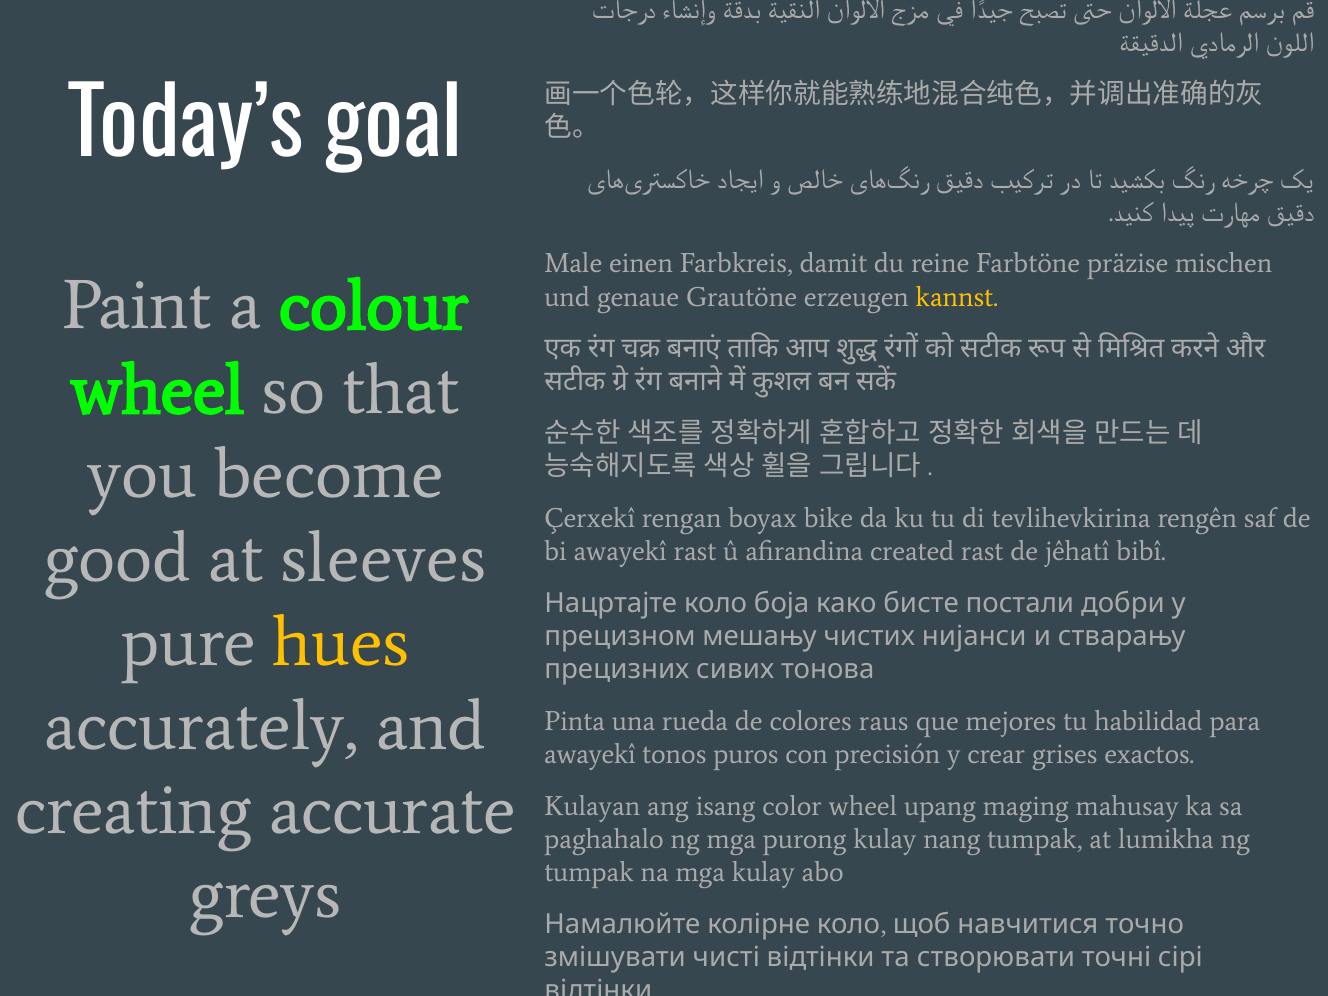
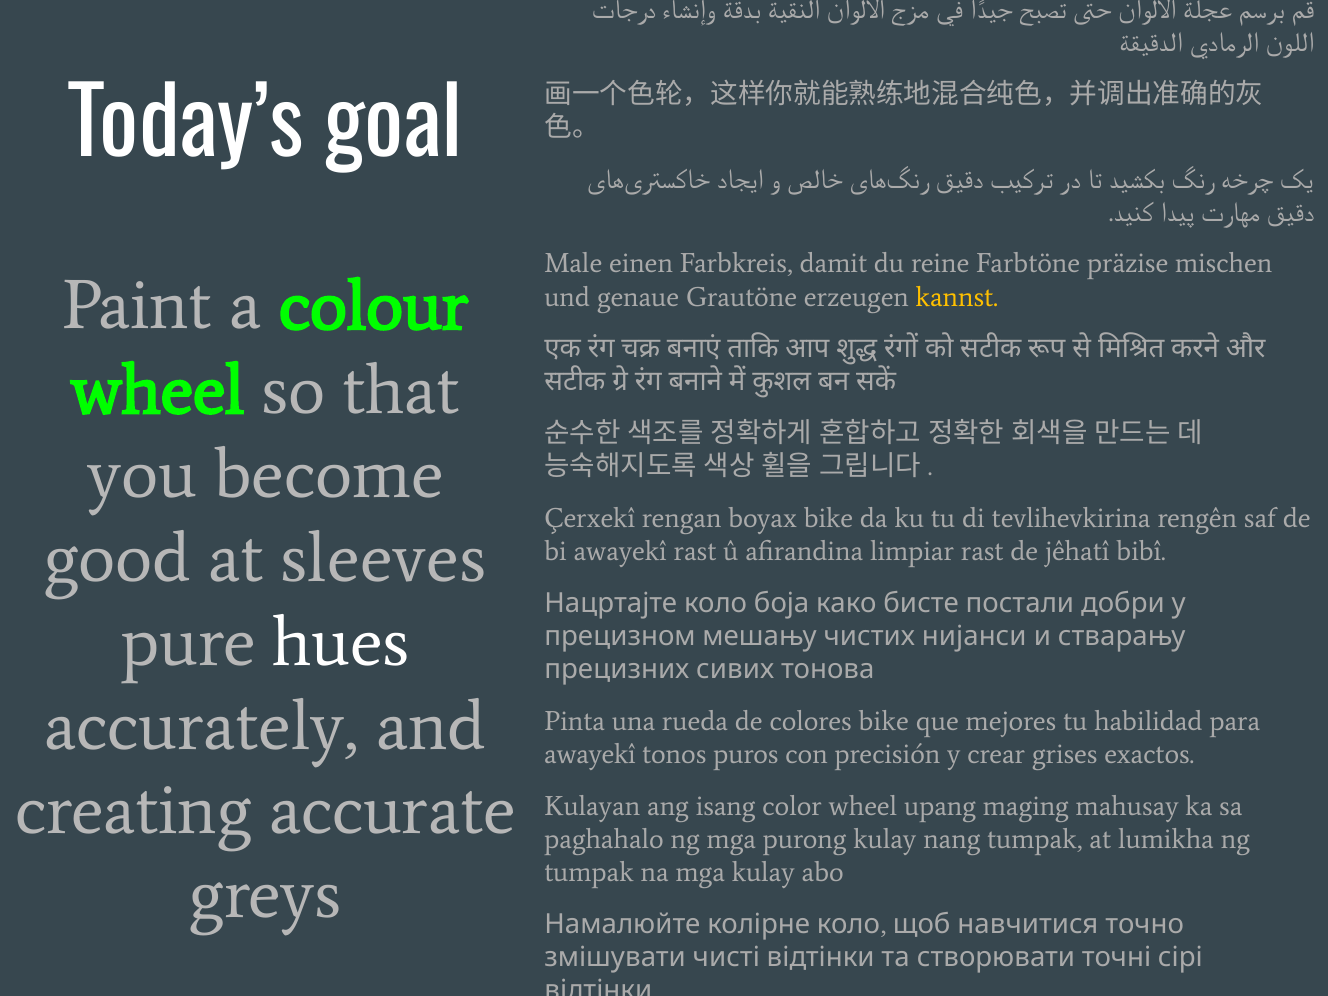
created: created -> limpiar (912, 552)
hues colour: yellow -> white (341, 642)
colores raus: raus -> bike (884, 721)
